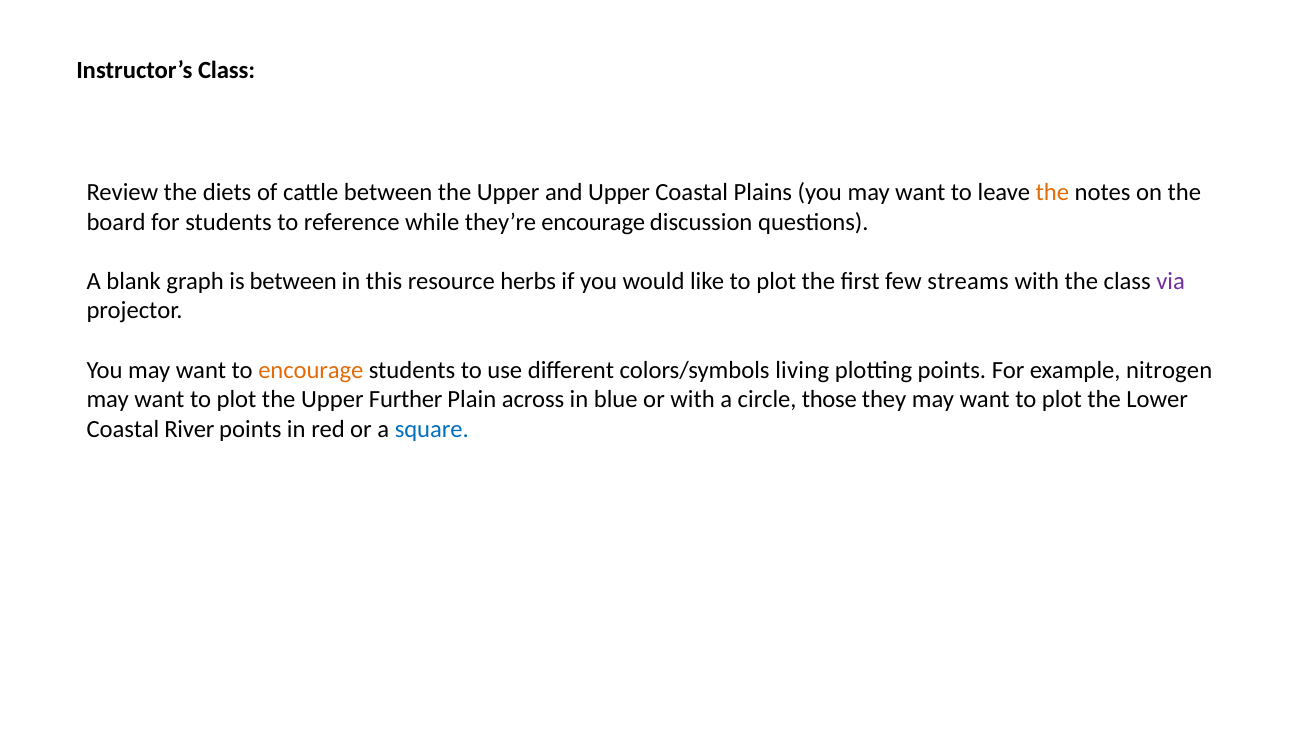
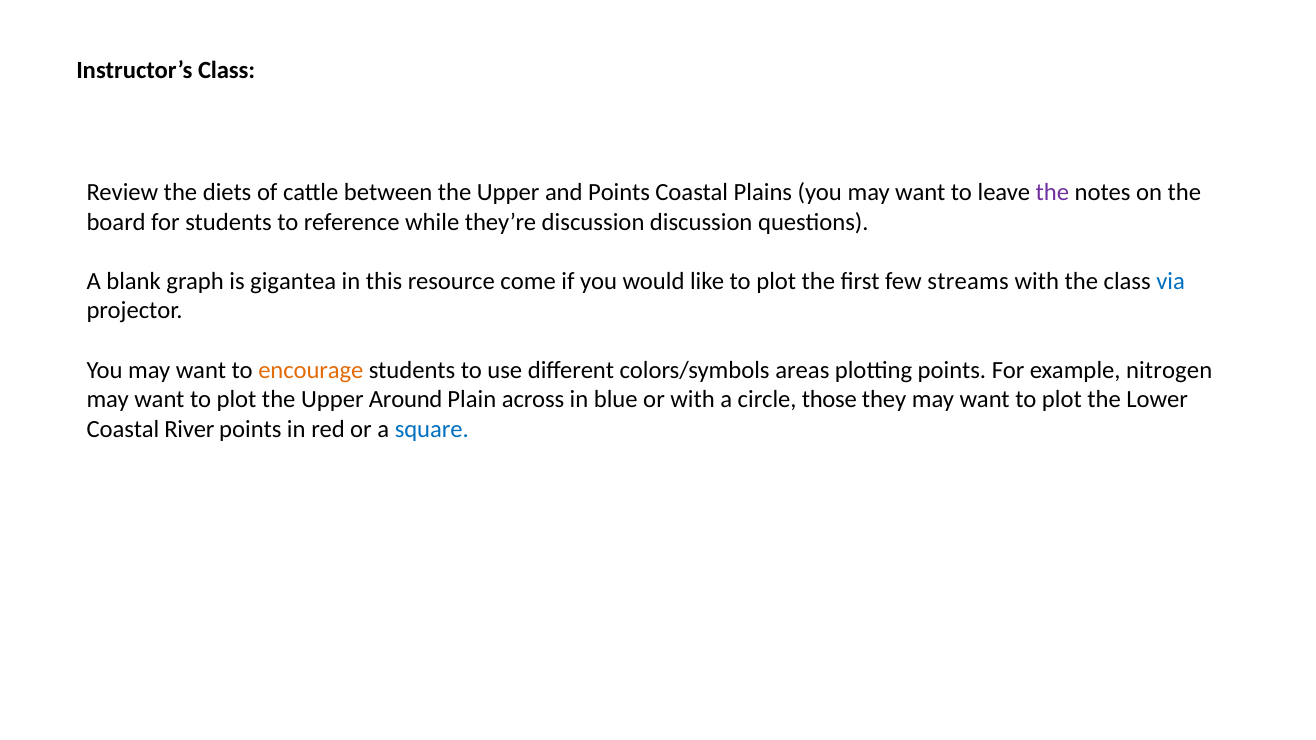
and Upper: Upper -> Points (619, 192)
the colour: orange -> purple (1052, 192)
they’re encourage: encourage -> discussion (593, 222)
is between: between -> gigantea (293, 281)
herbs: herbs -> come (528, 281)
via colour: purple -> blue (1171, 281)
living: living -> areas (802, 370)
Further: Further -> Around (406, 400)
